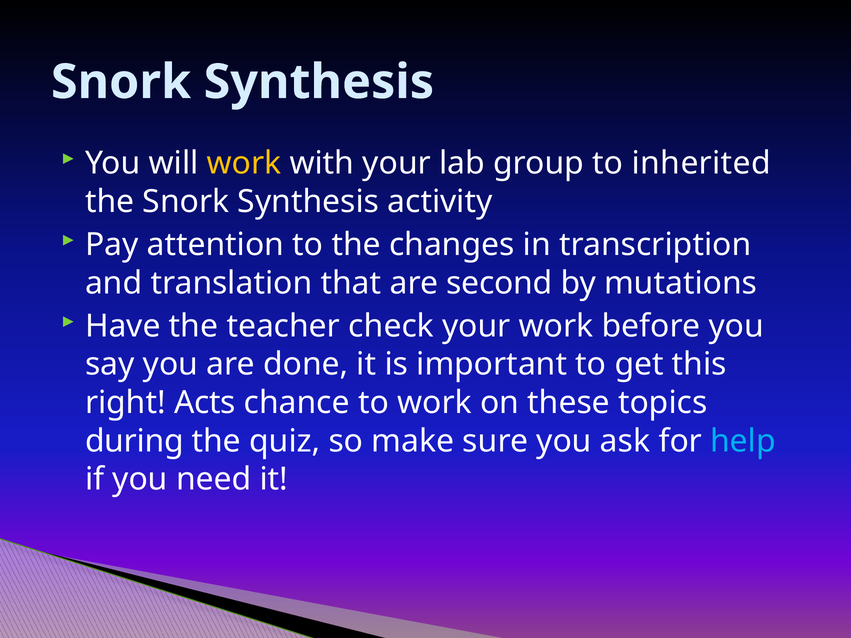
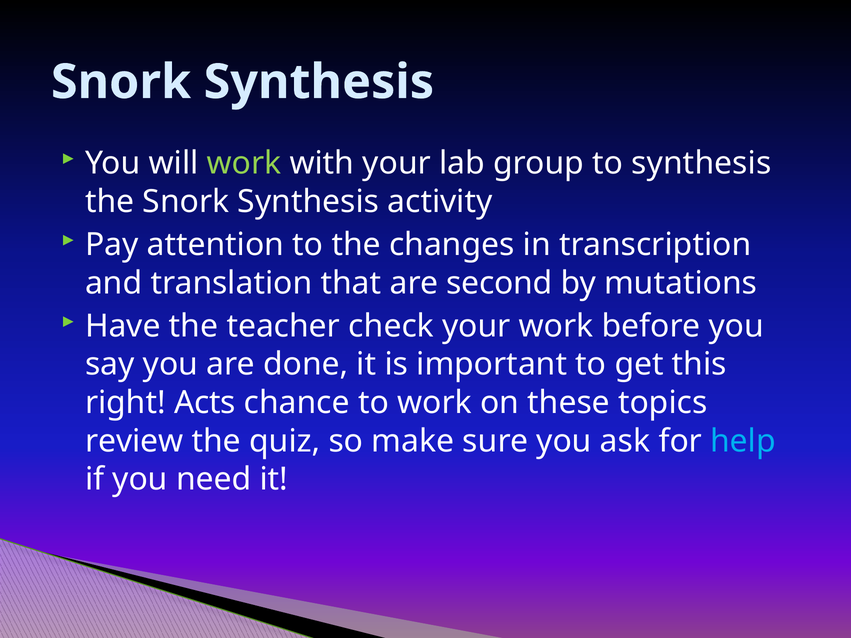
work colour: yellow -> light green (244, 163)
to inherited: inherited -> synthesis (701, 163)
during: during -> review (134, 441)
